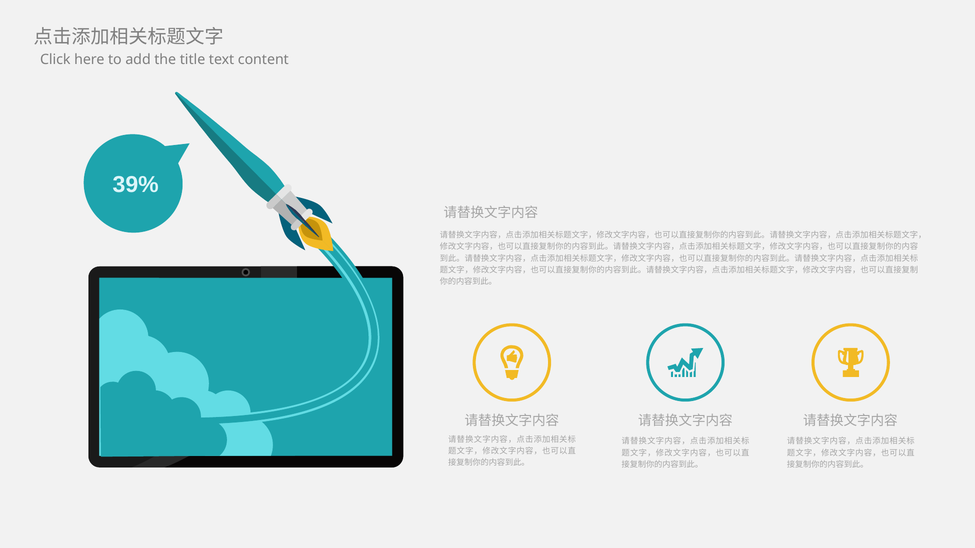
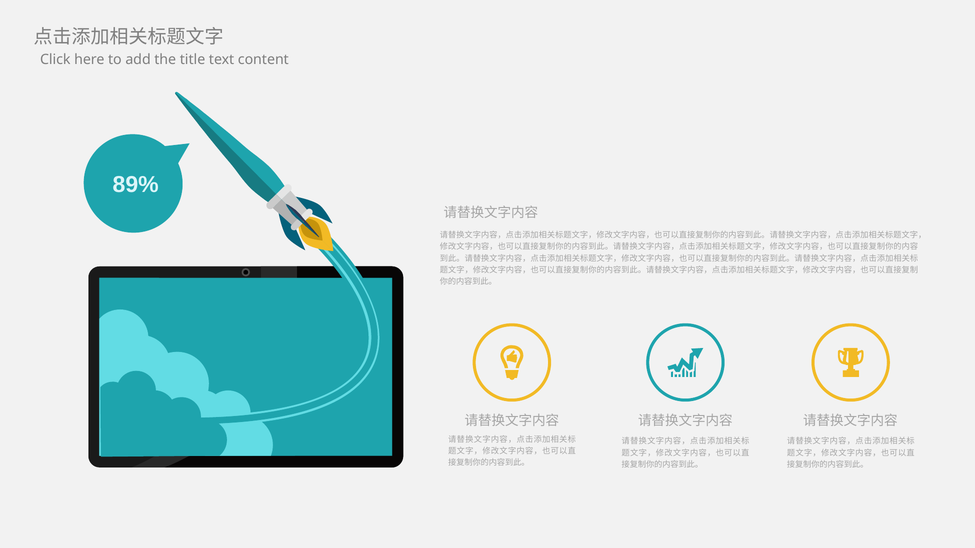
39%: 39% -> 89% (136, 185)
